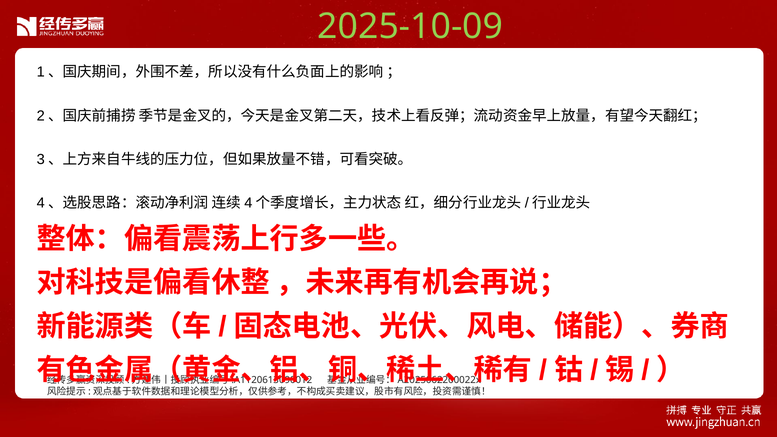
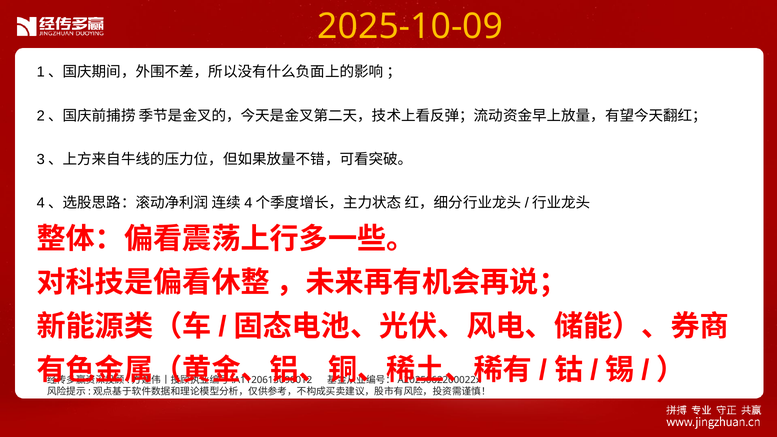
2025-10-09 colour: light green -> yellow (410, 27)
